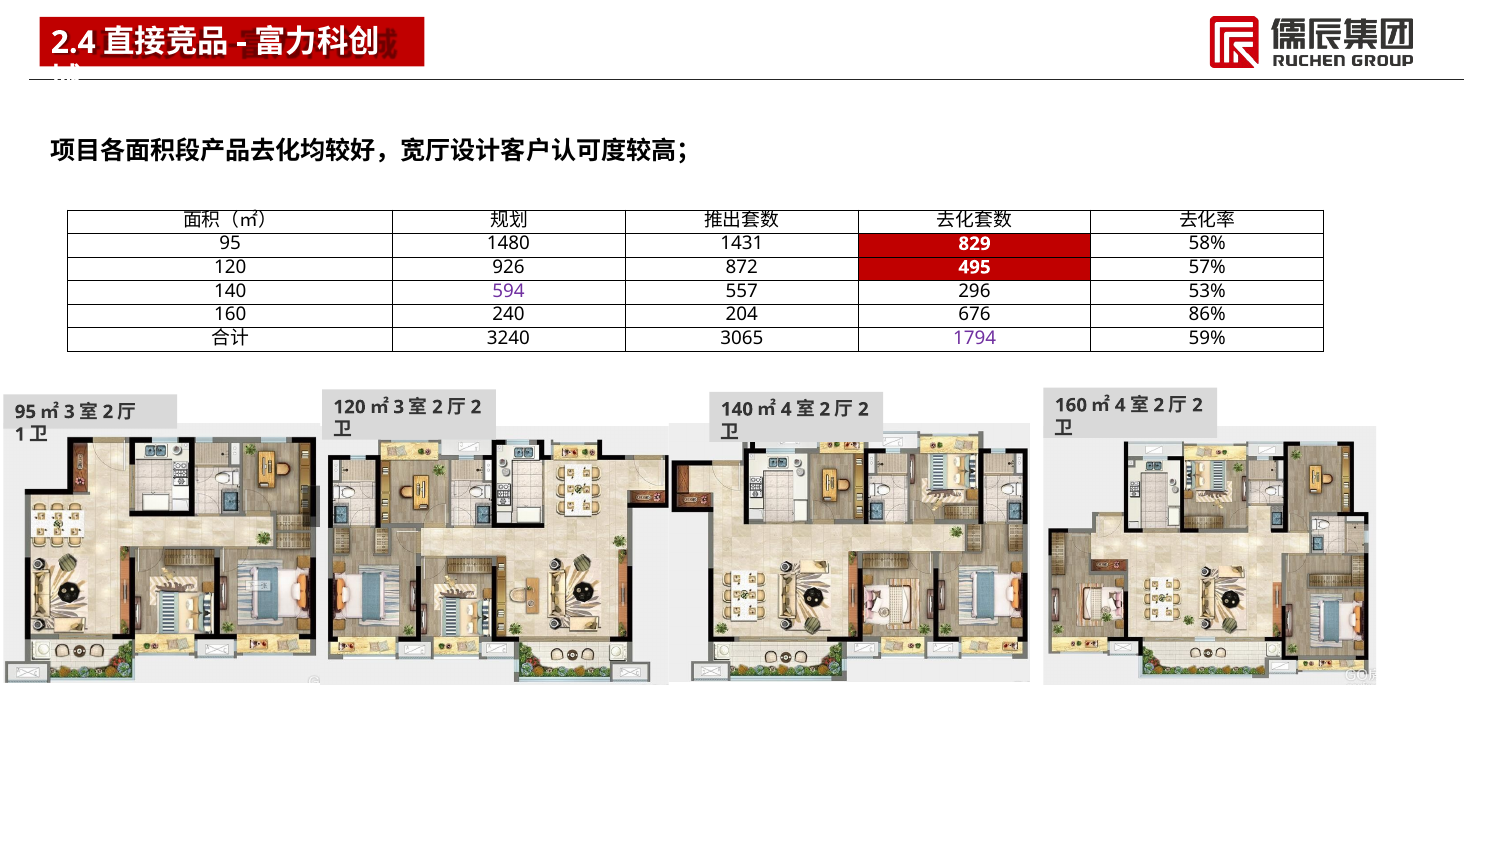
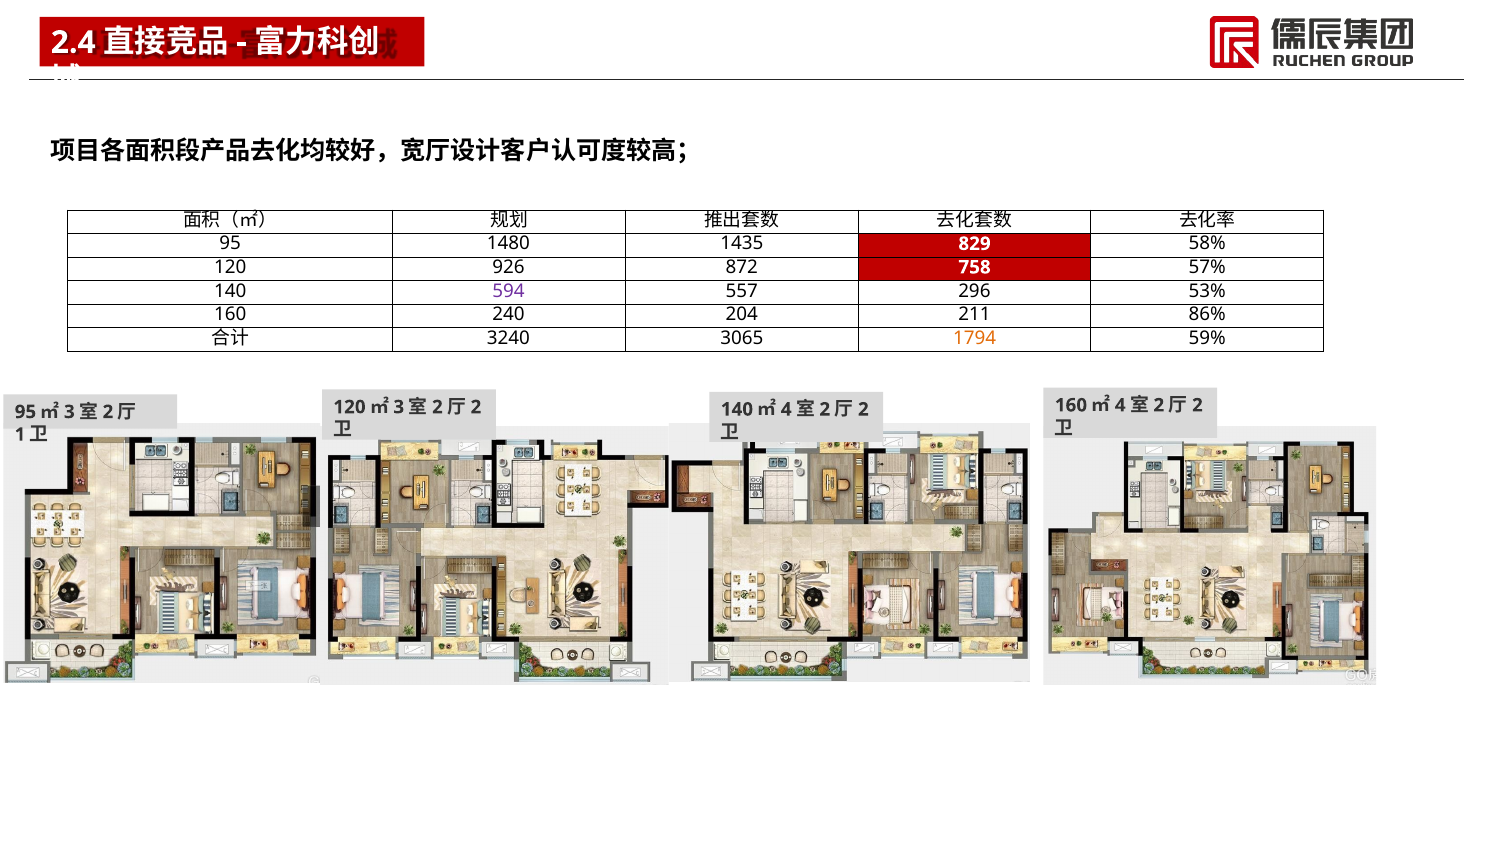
1431: 1431 -> 1435 (742, 244)
495: 495 -> 758 (975, 267)
676: 676 -> 211 (974, 314)
1794 colour: purple -> orange (975, 338)
